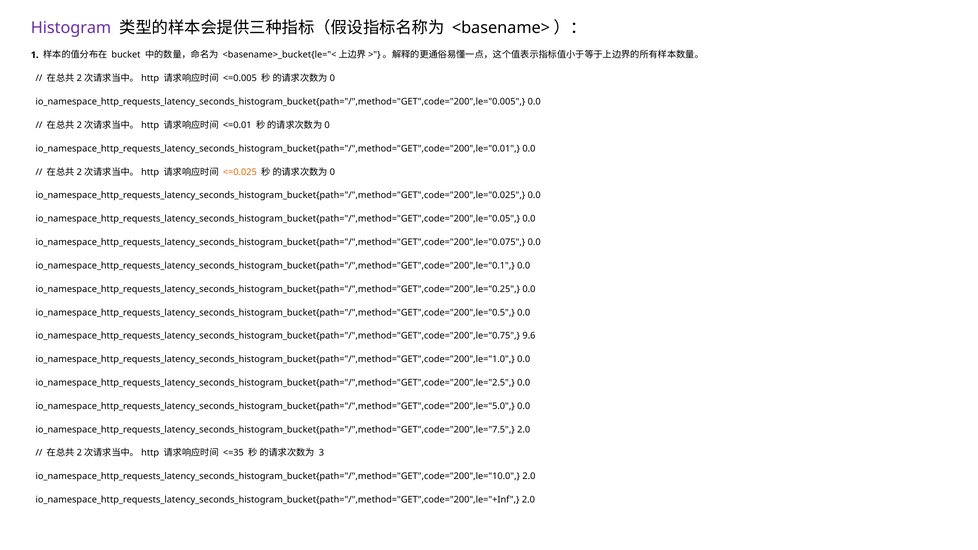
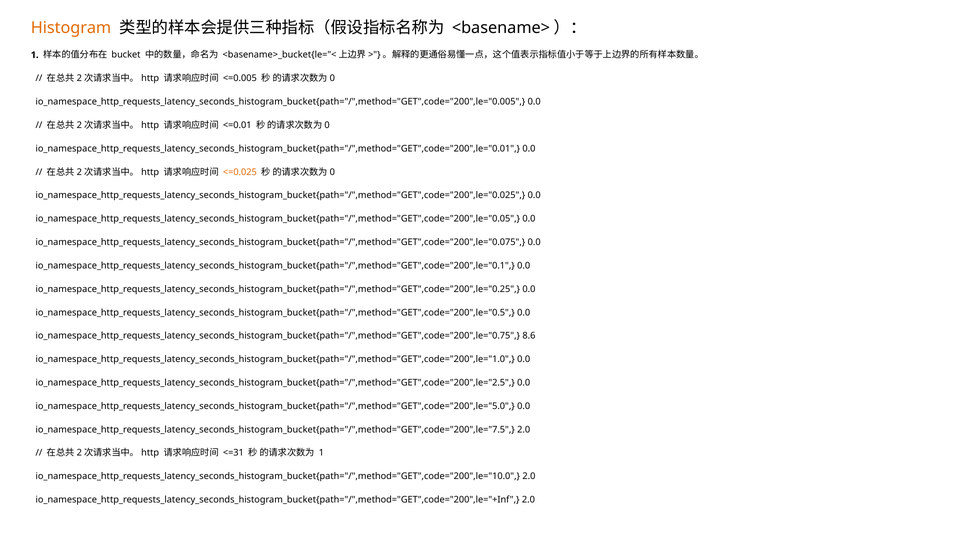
Histogram colour: purple -> orange (71, 28)
9.6: 9.6 -> 8.6 (529, 336)
<=35: <=35 -> <=31 (233, 453)
3: 3 -> 1 (321, 453)
